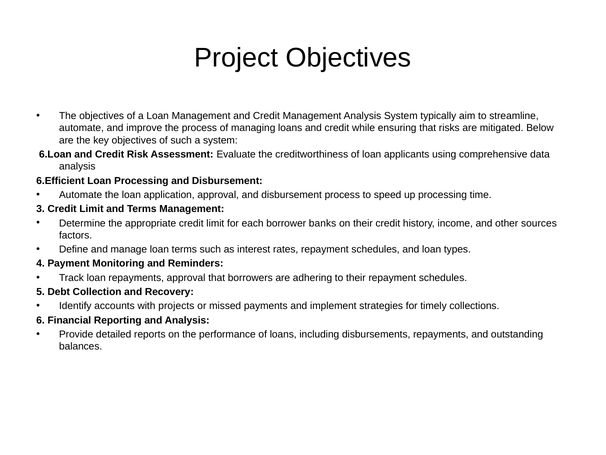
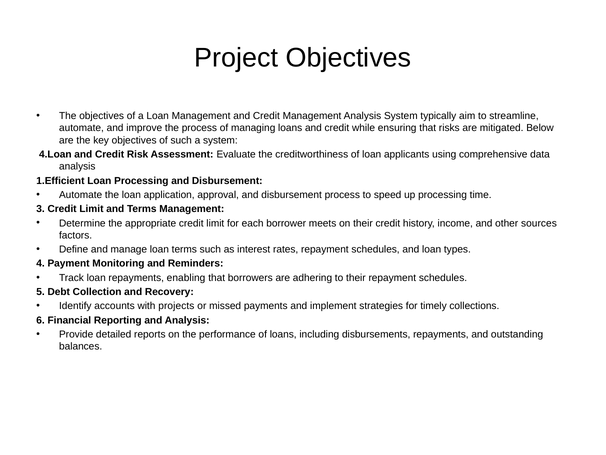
6.Loan: 6.Loan -> 4.Loan (55, 154)
6.Efficient: 6.Efficient -> 1.Efficient (60, 180)
banks: banks -> meets (323, 223)
repayments approval: approval -> enabling (186, 278)
